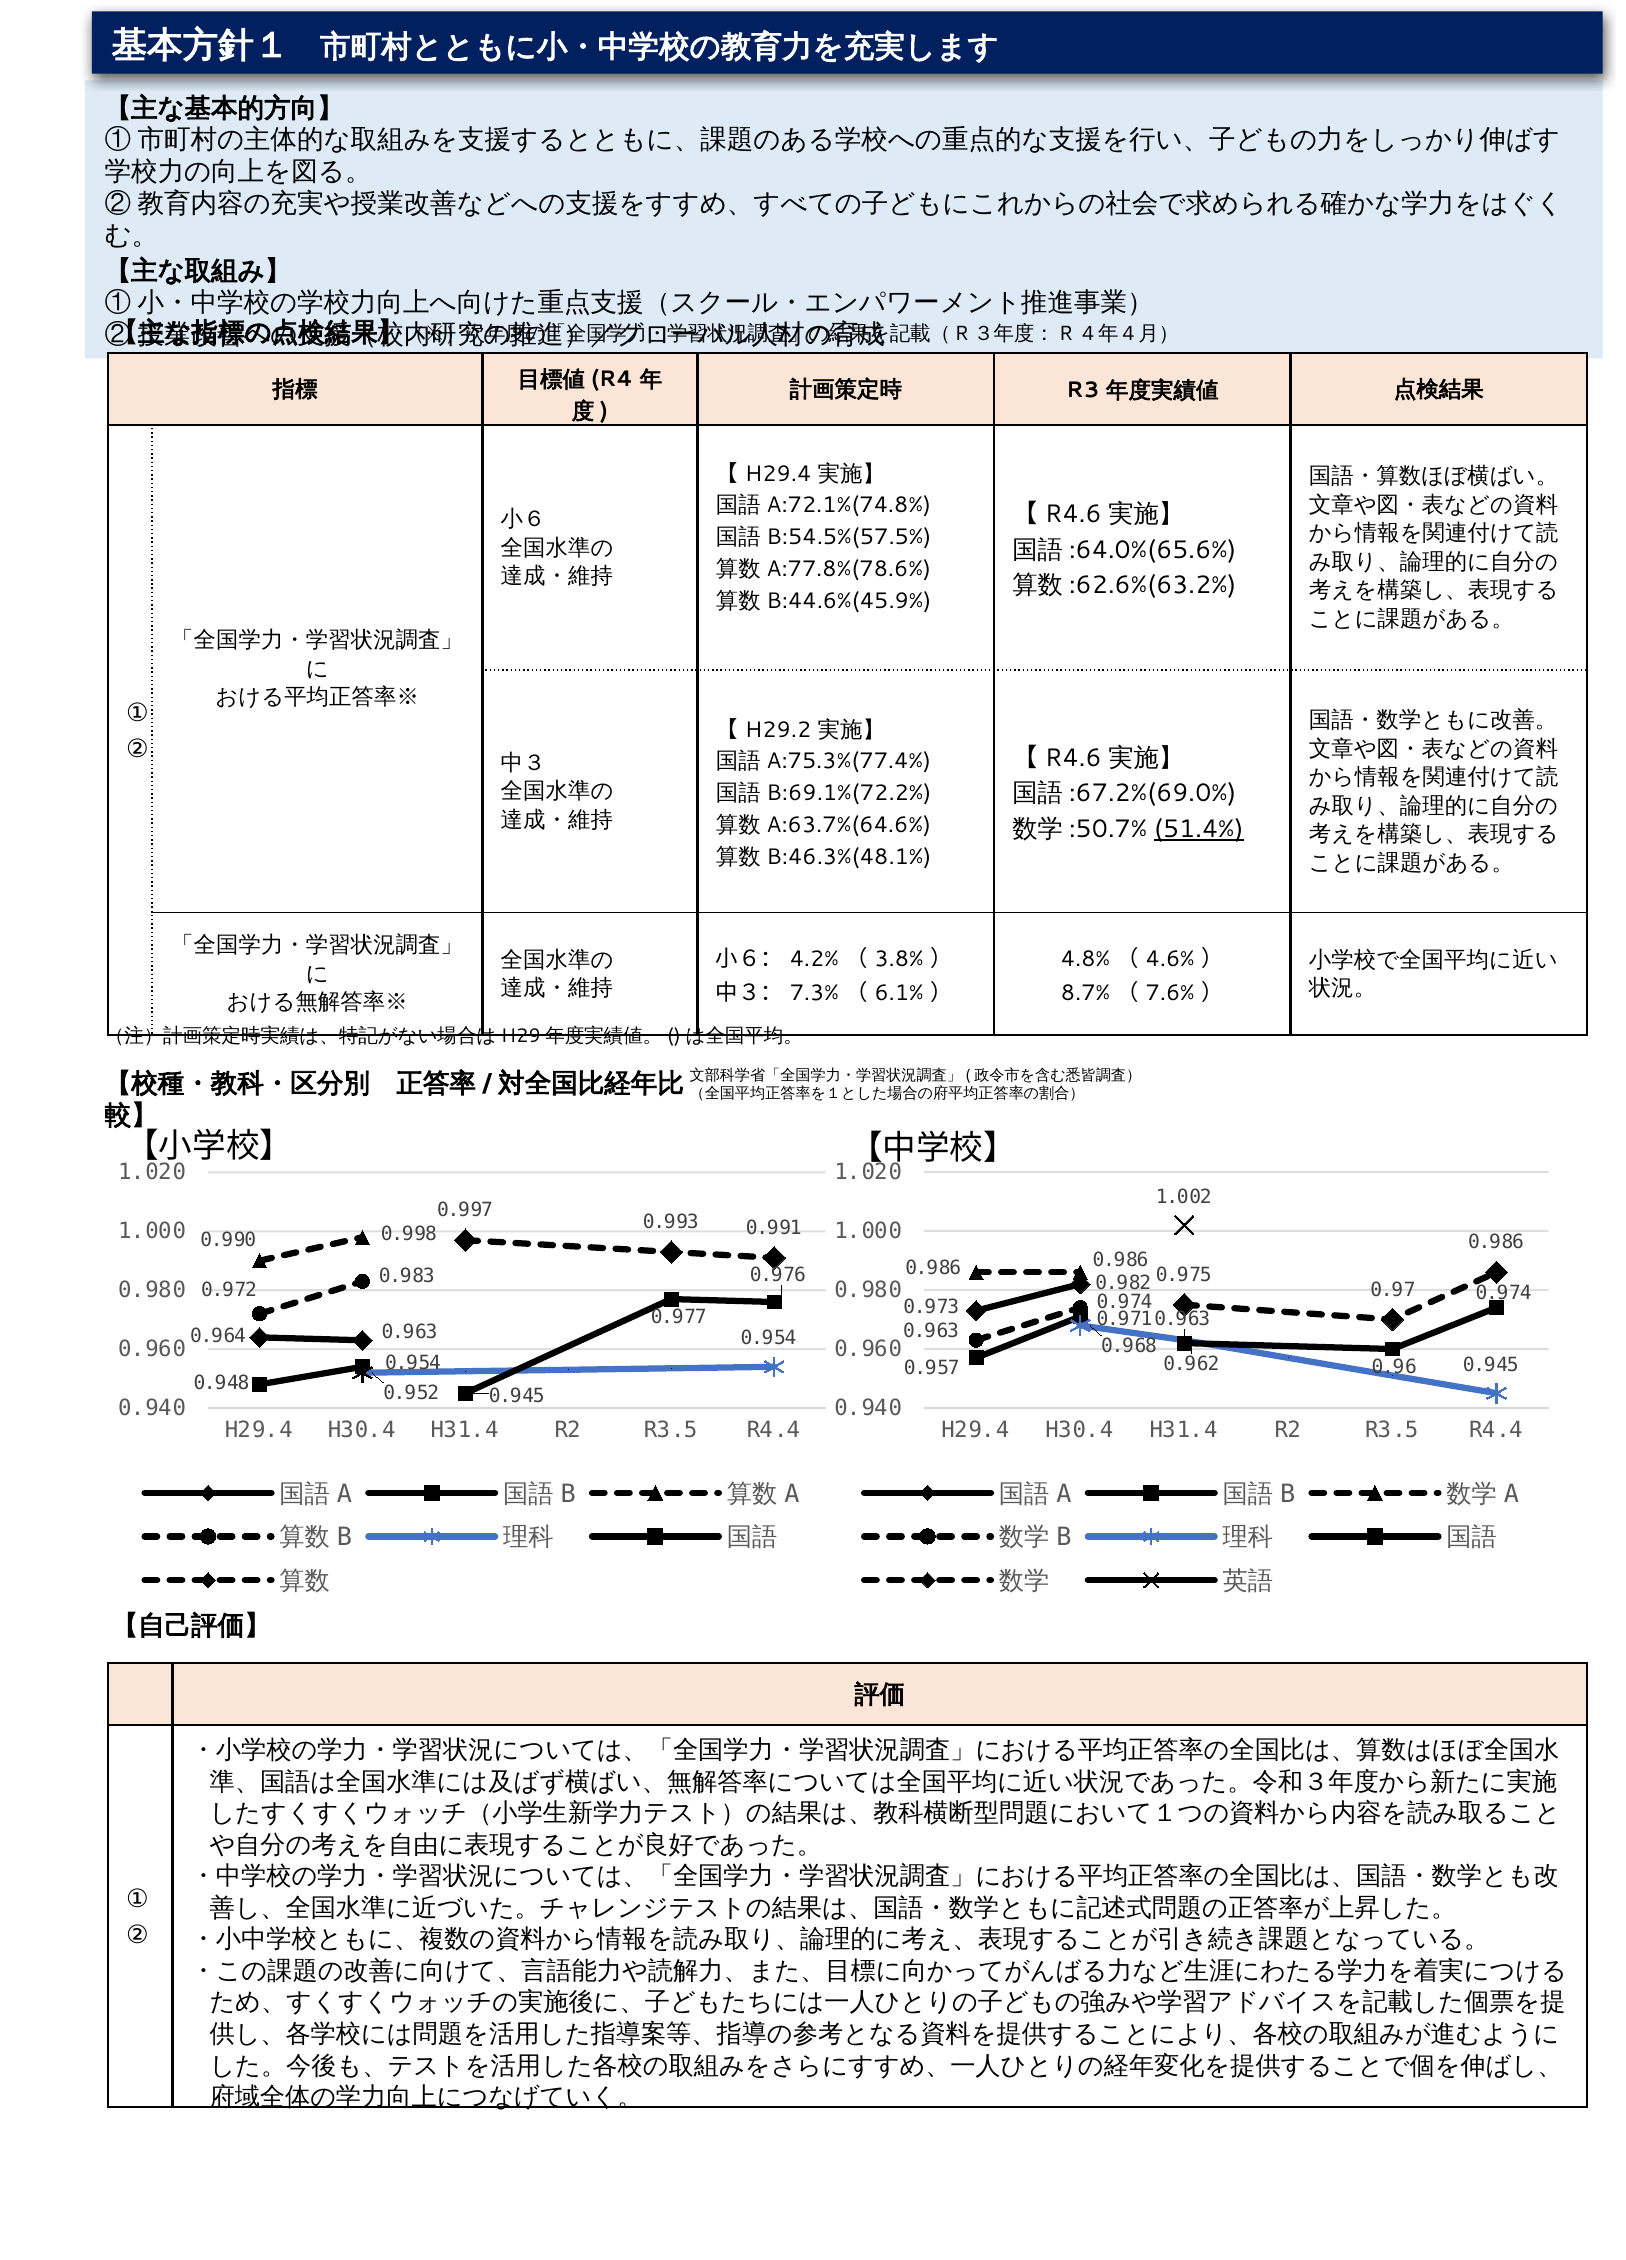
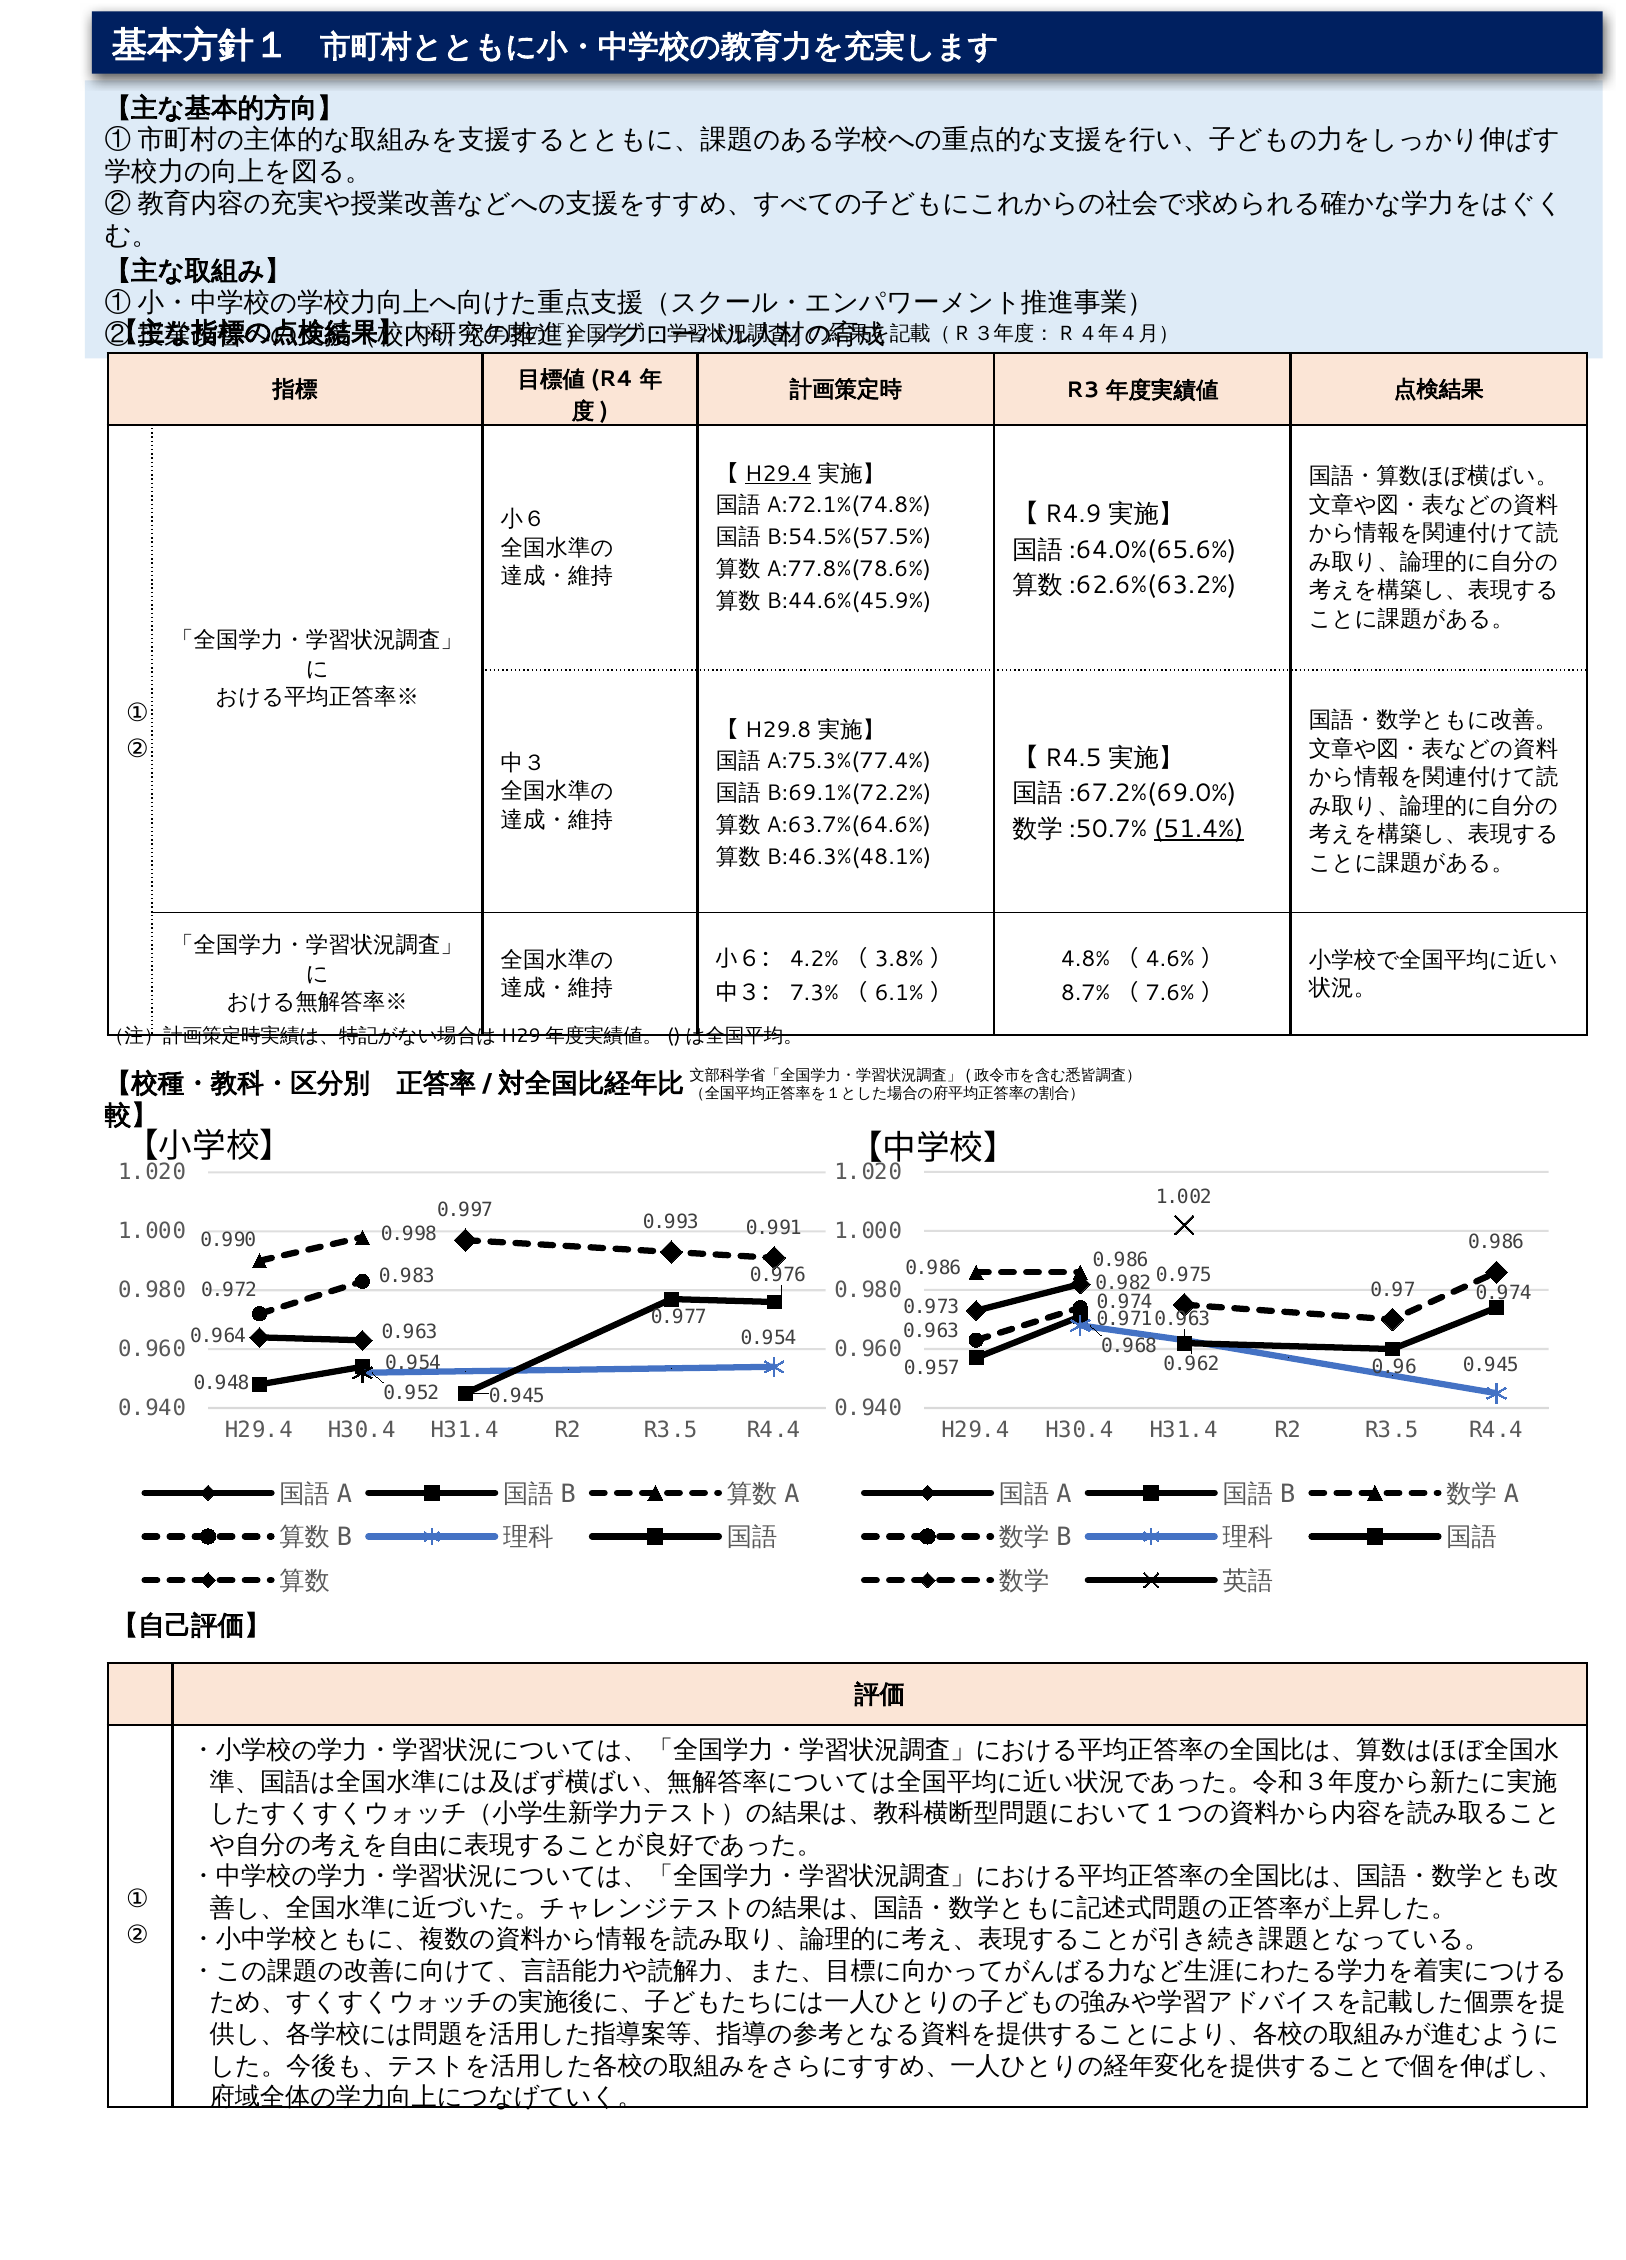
H29.4 underline: none -> present (778, 474)
R4.6: R4.6 -> R4.9 (1073, 514)
H29.2: H29.2 -> H29.8 (778, 730)
R4.6: R4.6 -> R4.5 (1073, 758)
